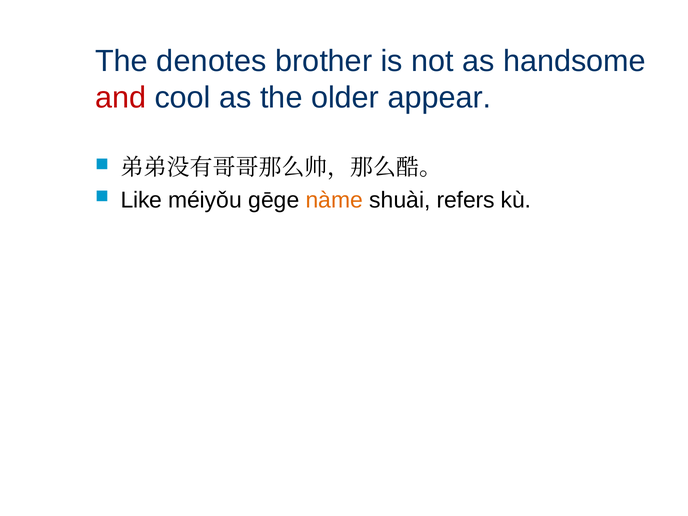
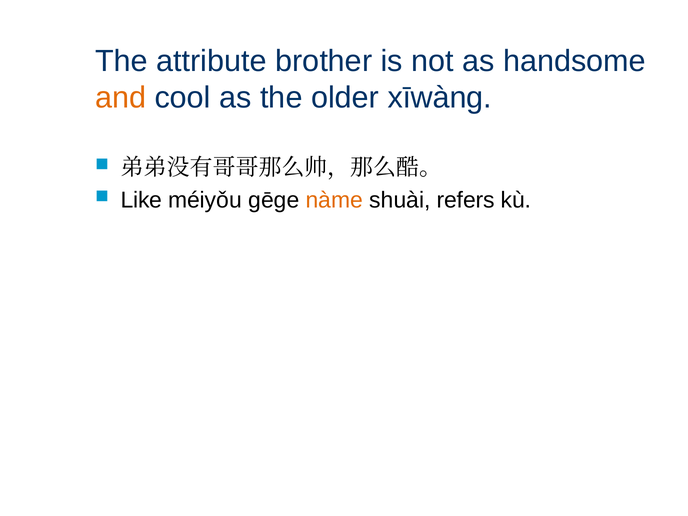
denotes: denotes -> attribute (212, 61)
and colour: red -> orange (121, 98)
appear: appear -> xīwàng (440, 98)
